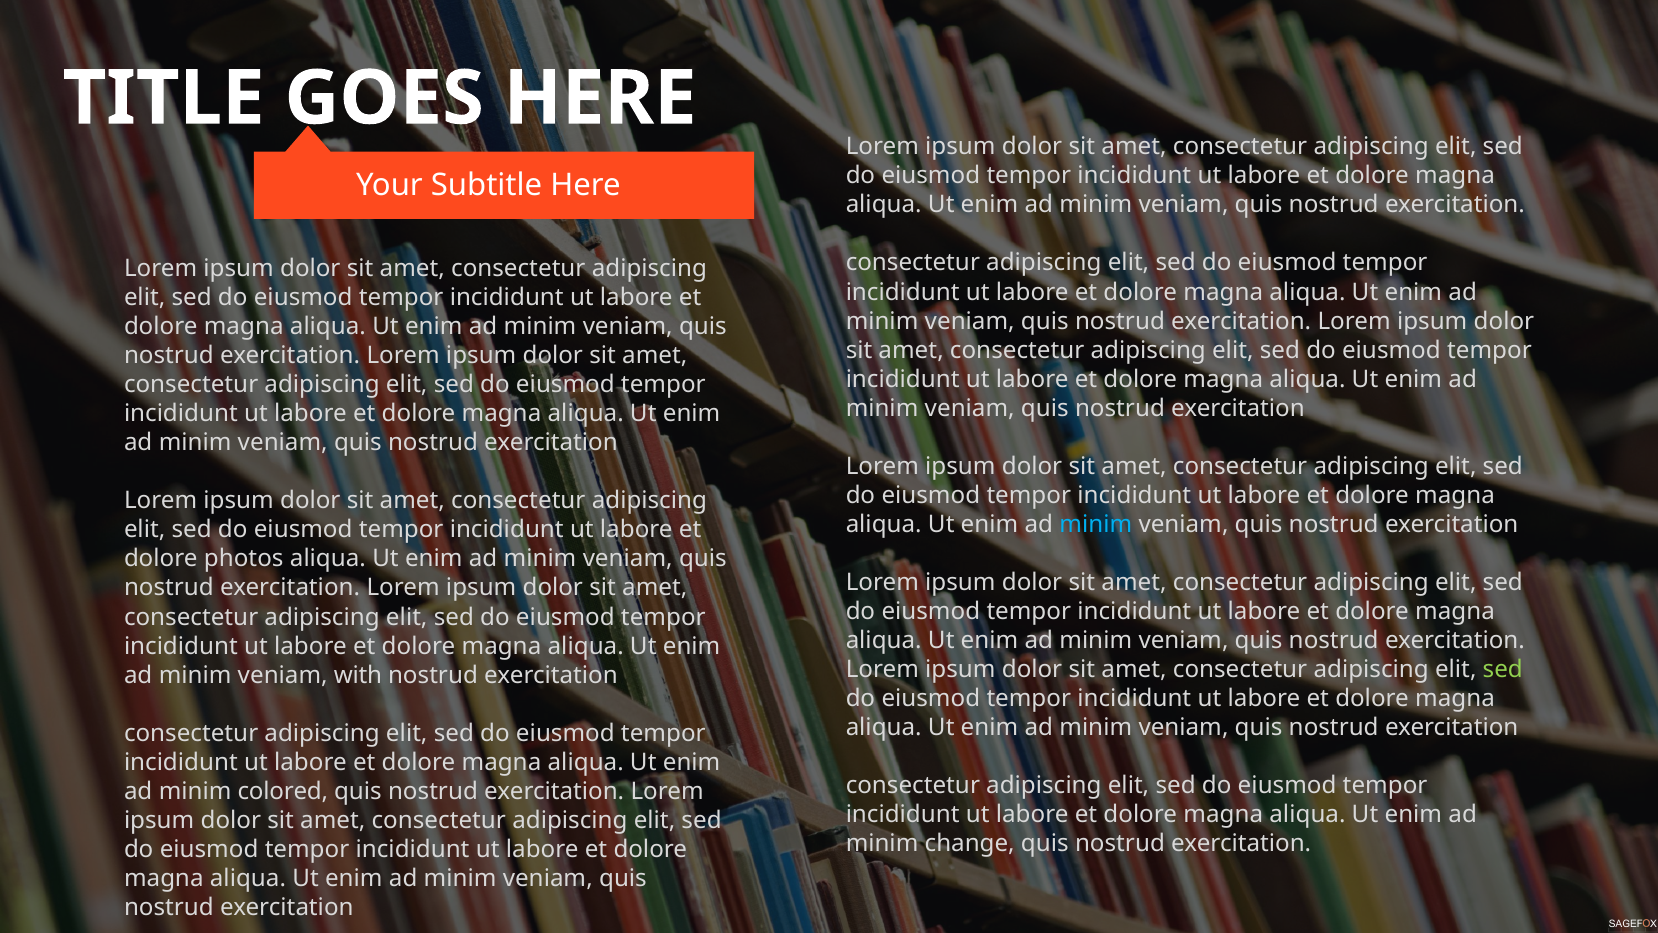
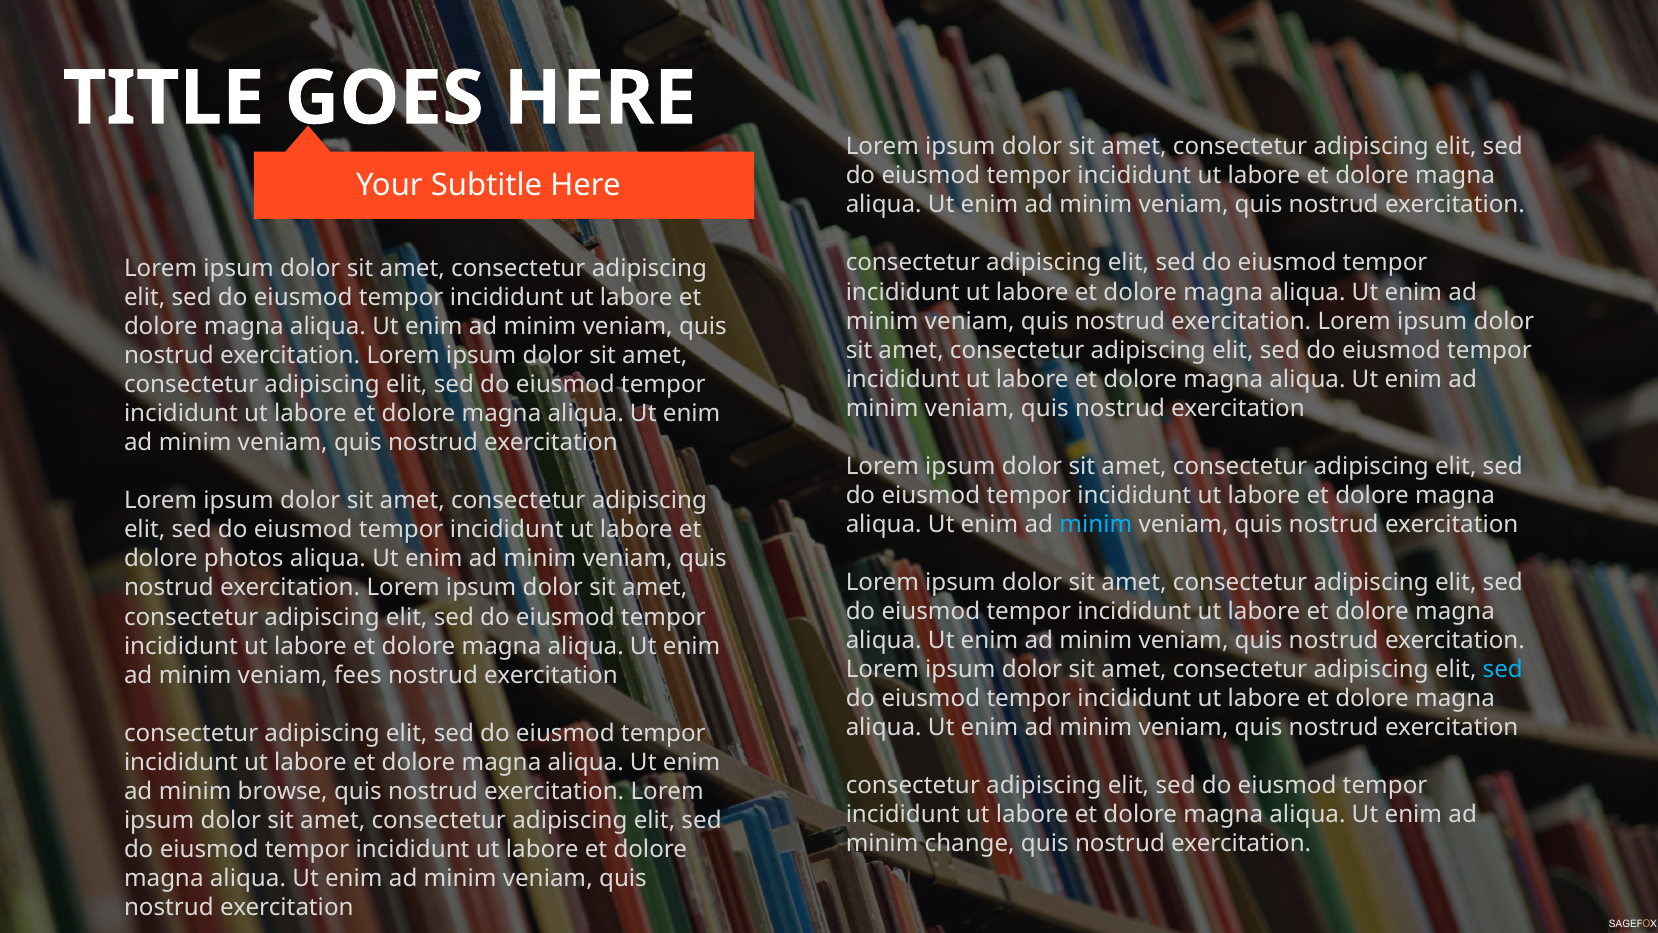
sed colour: light green -> light blue (1503, 669)
with: with -> fees (358, 675)
colored: colored -> browse (283, 791)
